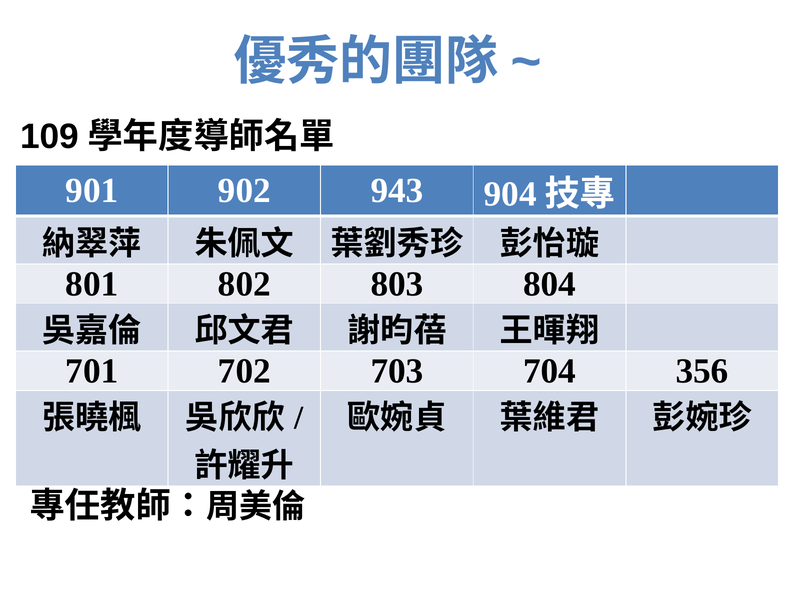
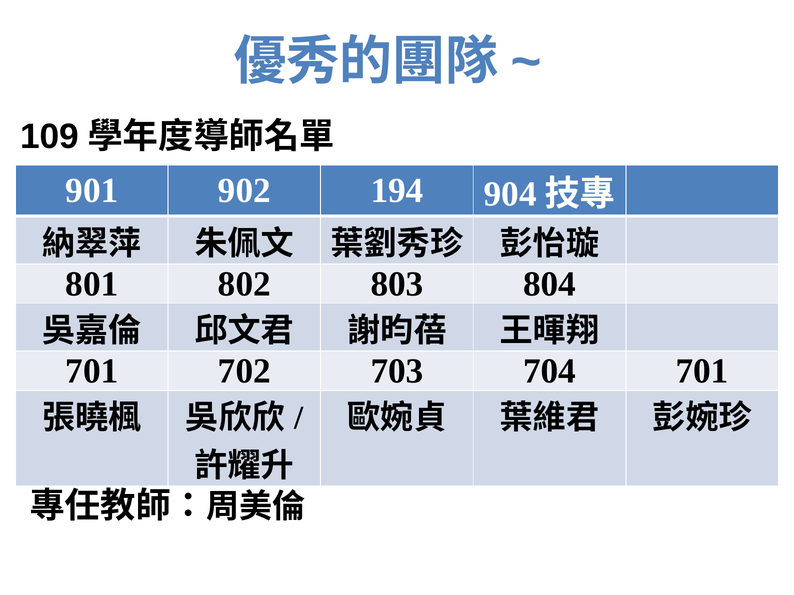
943: 943 -> 194 (397, 191)
704 356: 356 -> 701 (702, 371)
